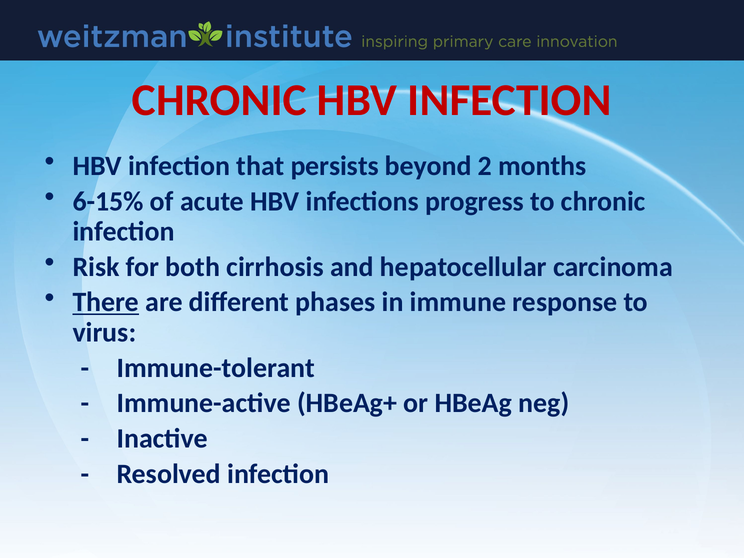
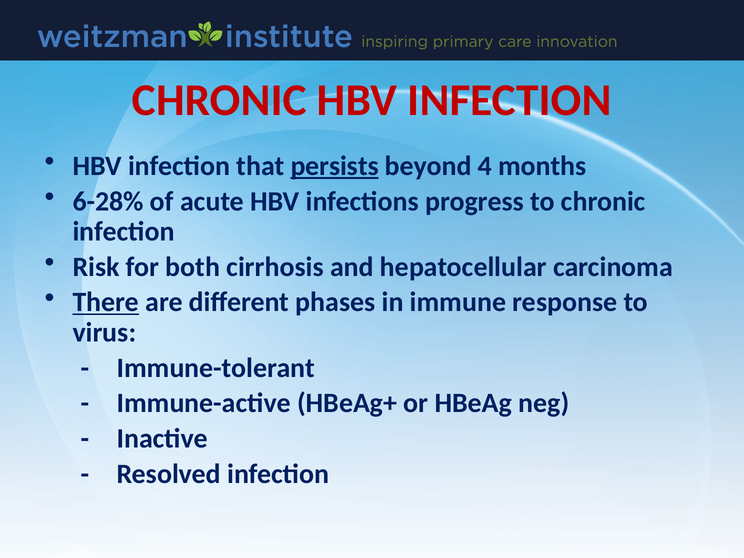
persists underline: none -> present (335, 166)
2: 2 -> 4 (485, 166)
6-15%: 6-15% -> 6-28% (108, 201)
